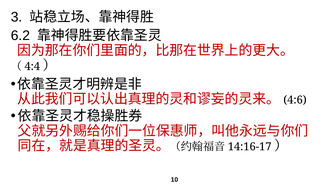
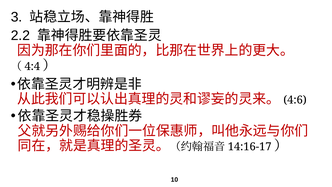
6.2: 6.2 -> 2.2 (20, 36)
